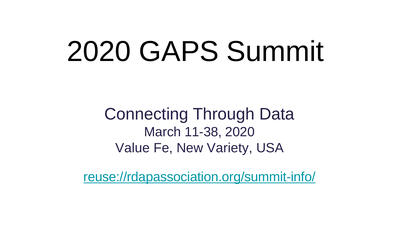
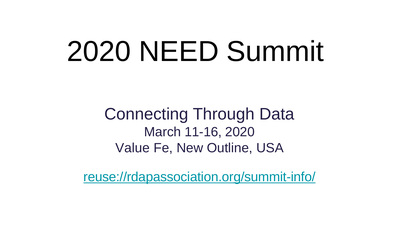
GAPS: GAPS -> NEED (179, 52)
11-38: 11-38 -> 11-16 (203, 132)
Variety: Variety -> Outline (230, 148)
